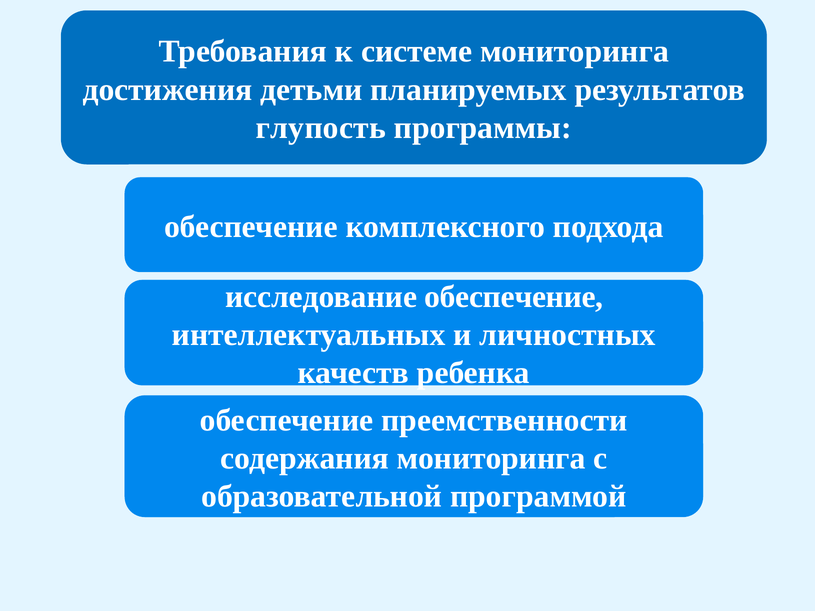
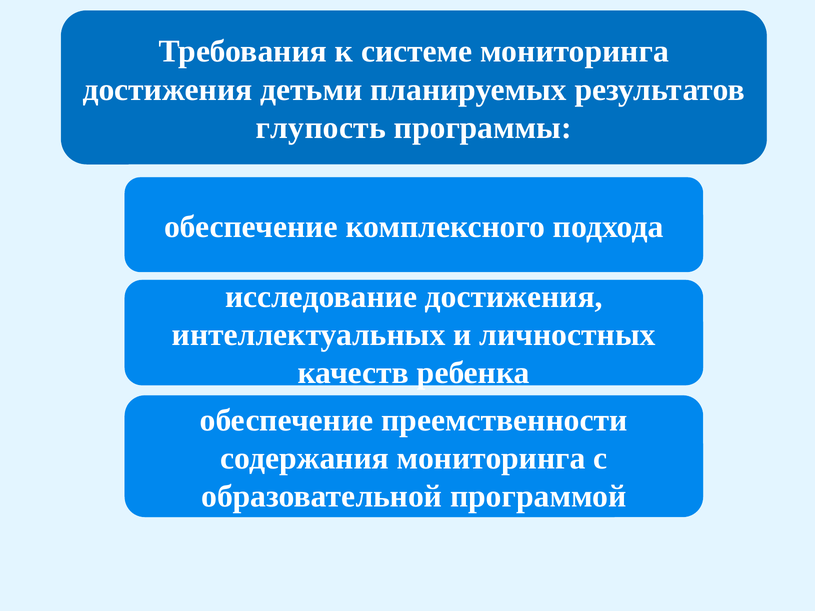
исследование обеспечение: обеспечение -> достижения (514, 297)
